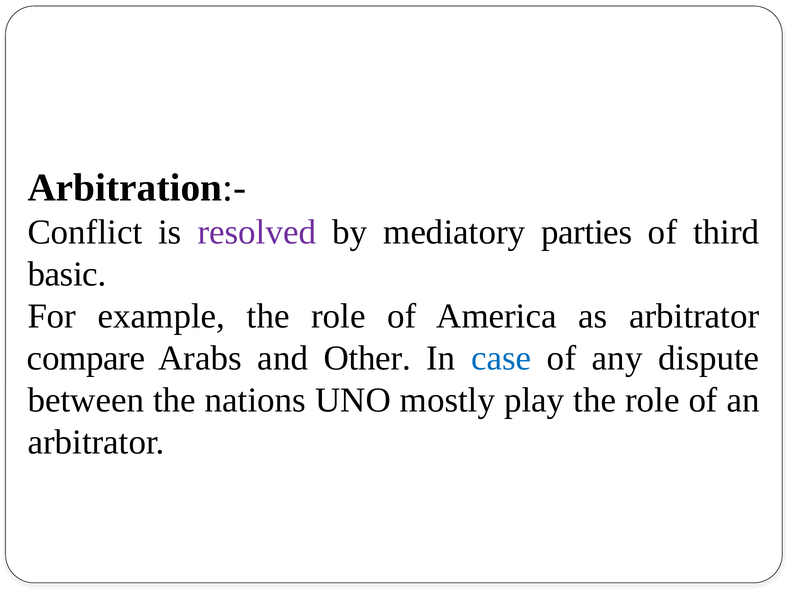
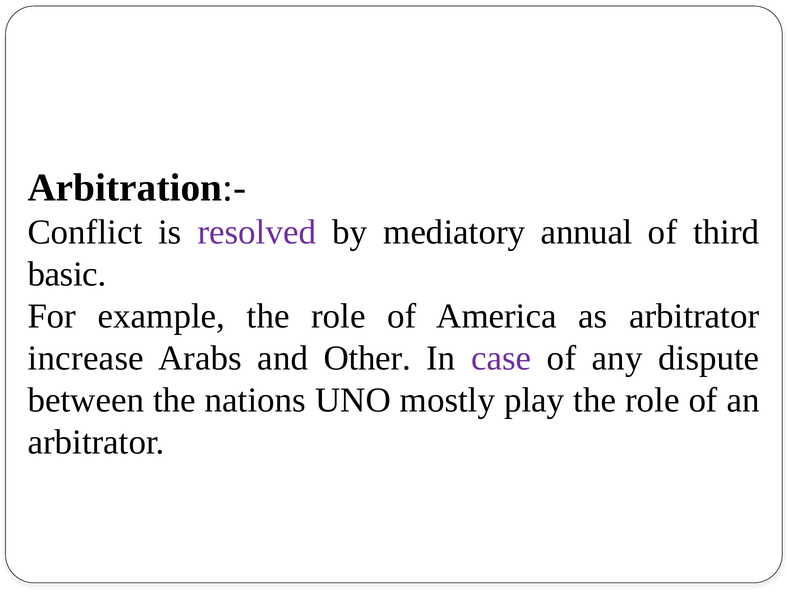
parties: parties -> annual (587, 232)
compare: compare -> increase (86, 358)
case colour: blue -> purple (501, 358)
